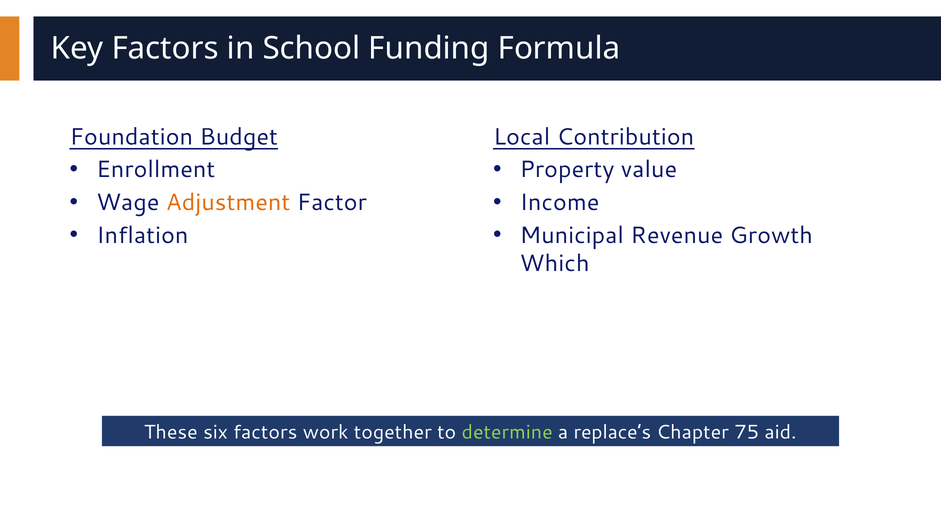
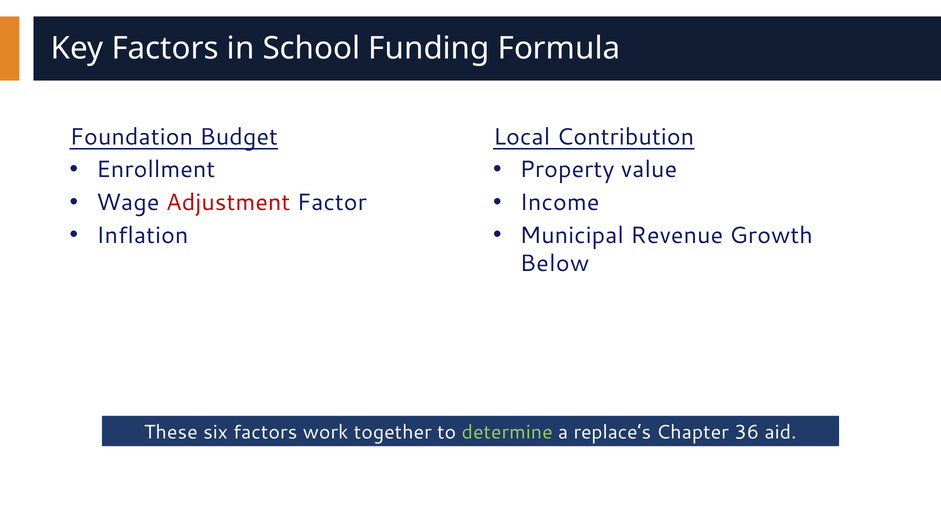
Adjustment colour: orange -> red (228, 203)
Which: Which -> Below (554, 264)
75: 75 -> 36 (747, 433)
